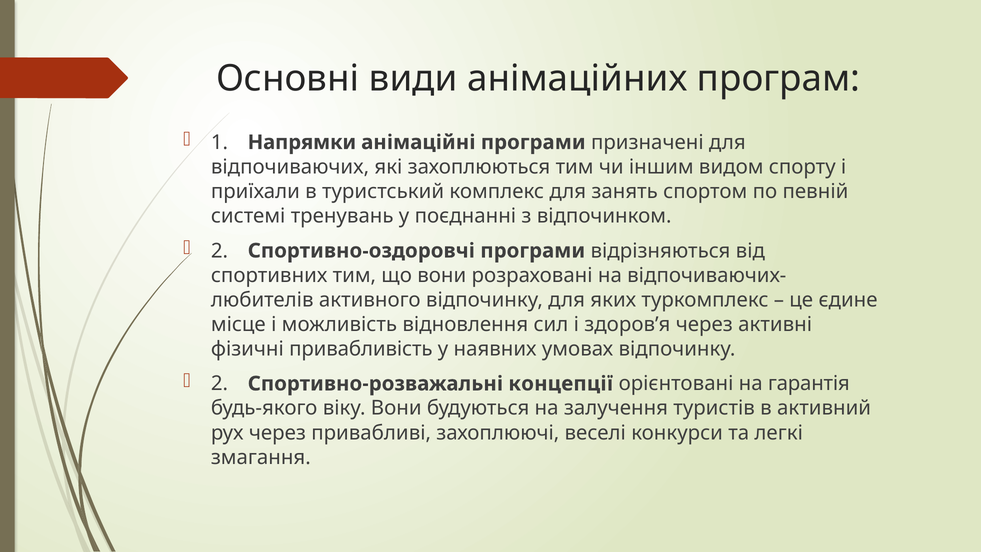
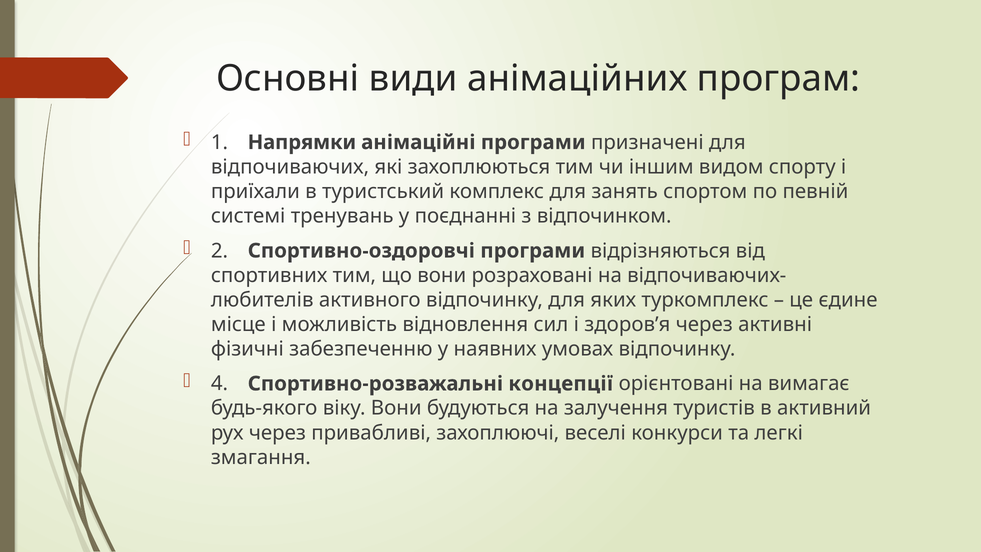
привабливість: привабливість -> забезпеченню (361, 349)
2: 2 -> 4 (220, 384)
гарантія: гарантія -> вимагає (809, 384)
